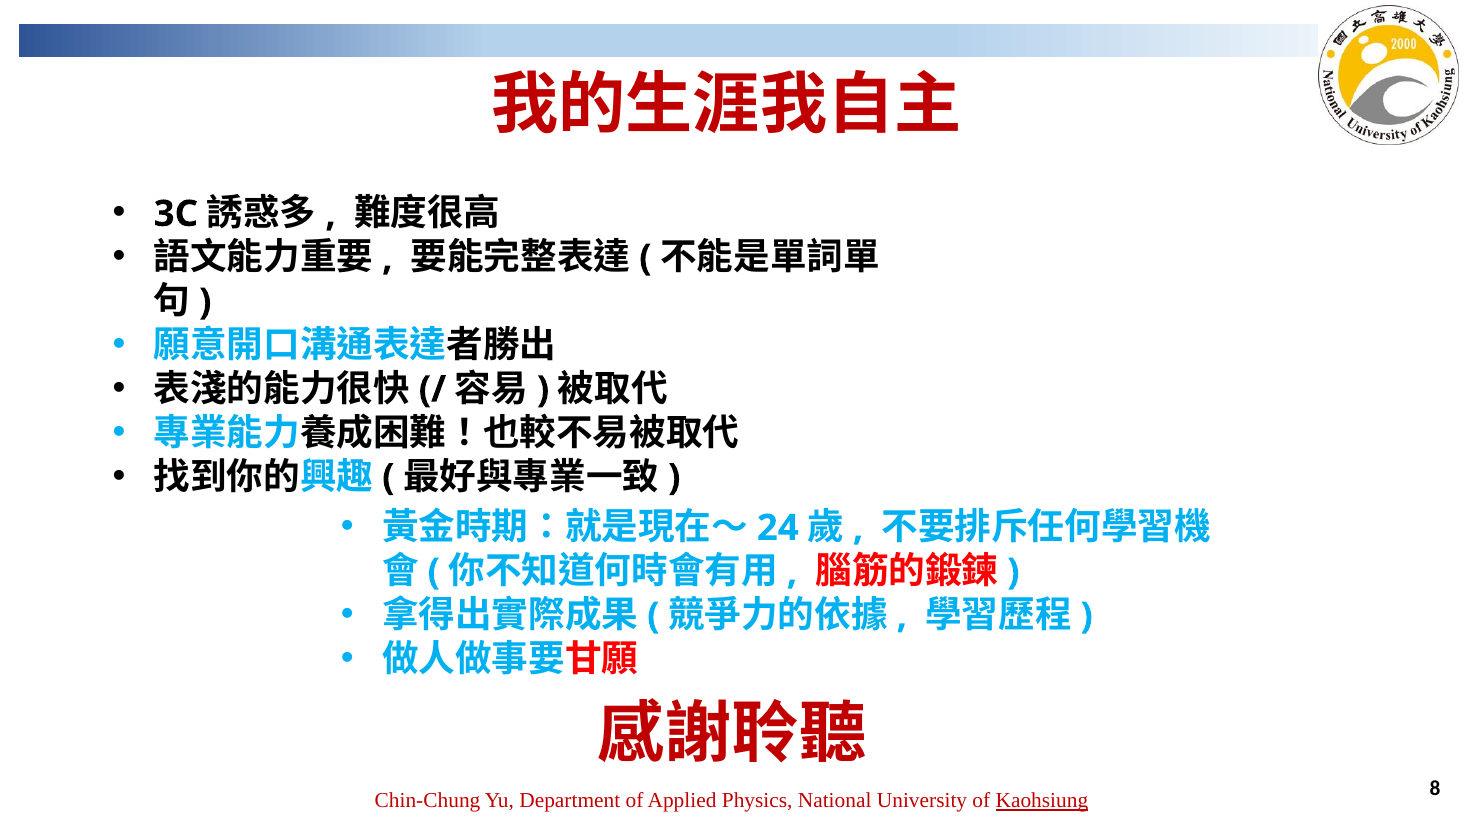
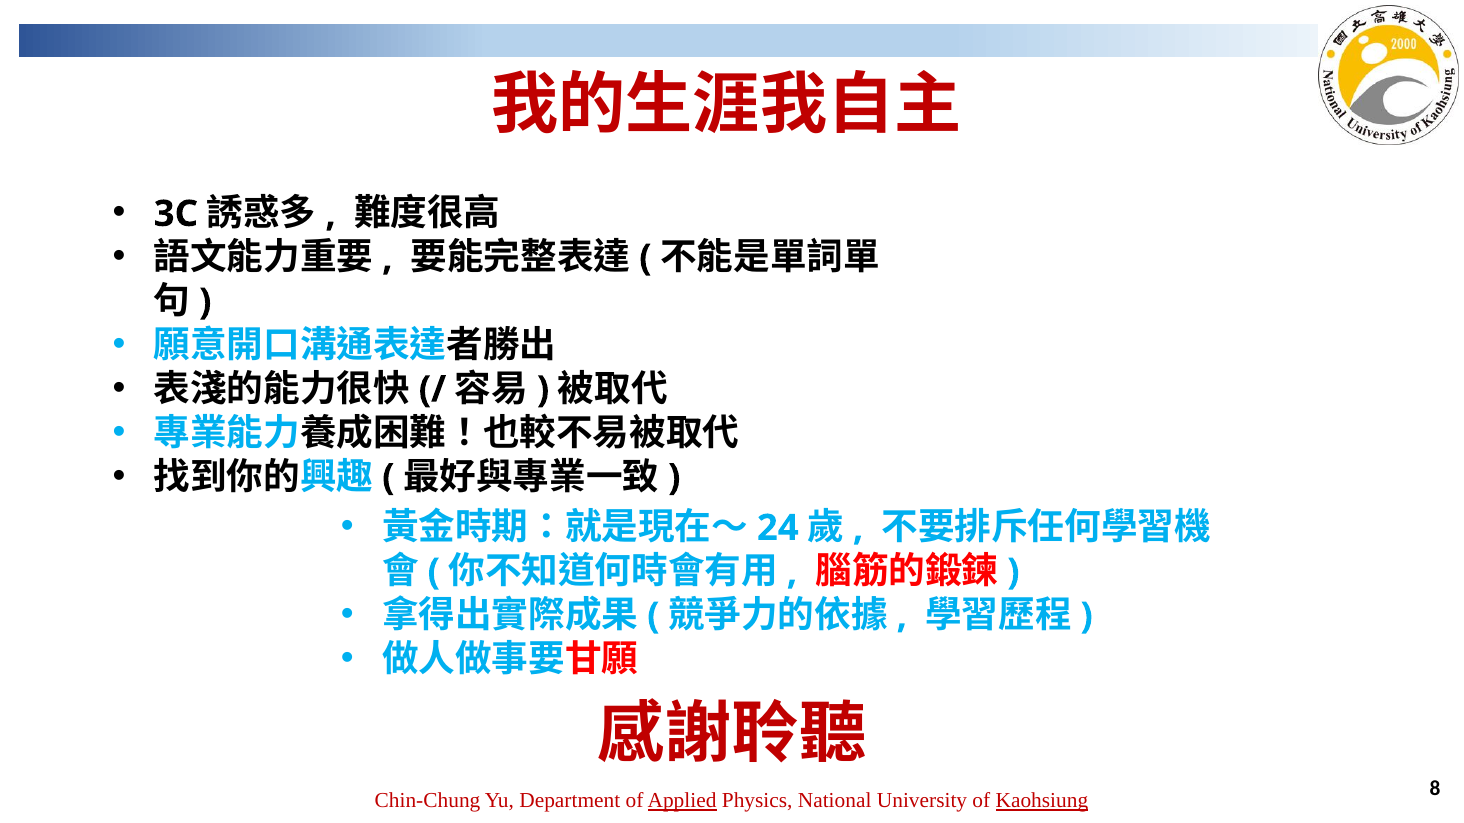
Applied underline: none -> present (682, 801)
